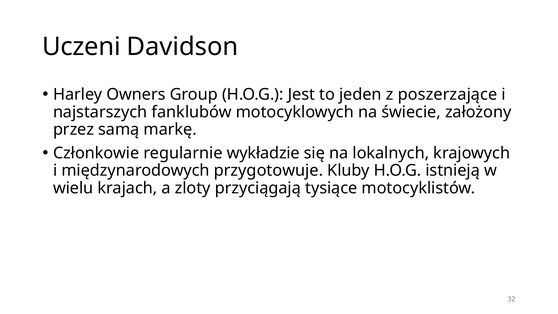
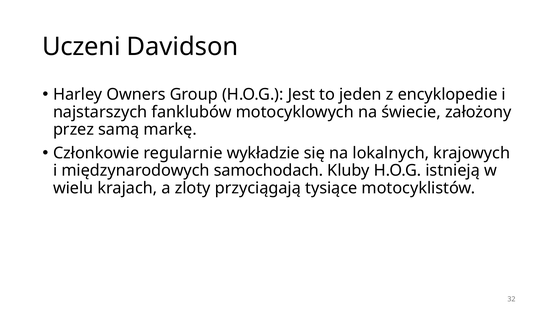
poszerzające: poszerzające -> encyklopedie (448, 94)
przygotowuje: przygotowuje -> samochodach (269, 170)
